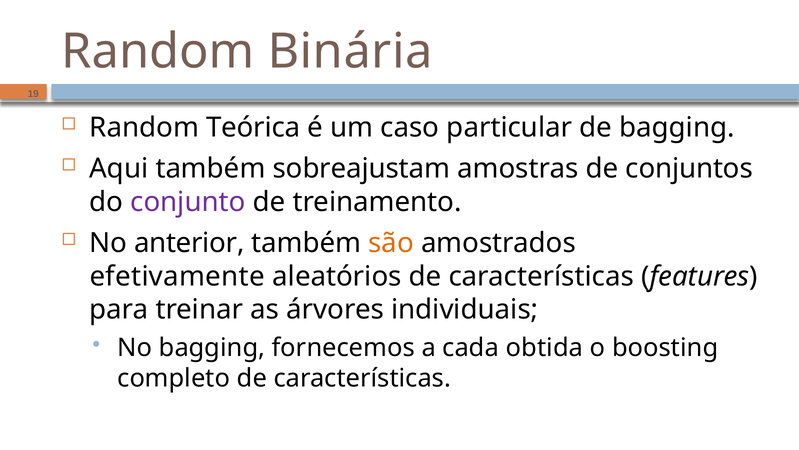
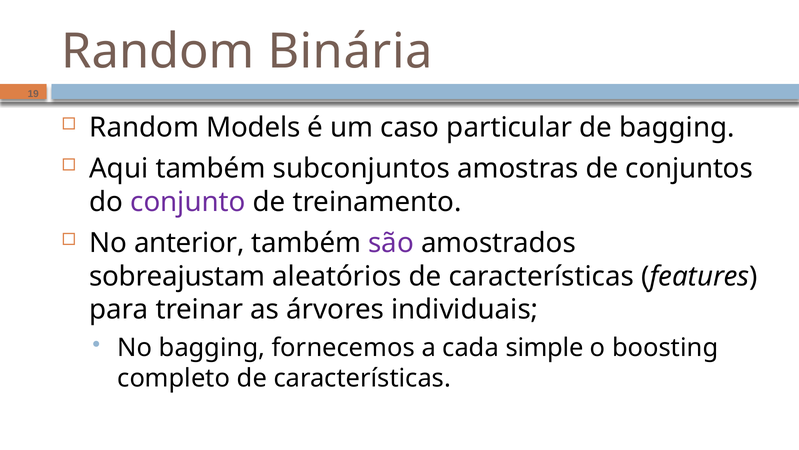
Teórica: Teórica -> Models (253, 127)
sobreajustam: sobreajustam -> subconjuntos (361, 168)
são colour: orange -> purple (391, 243)
efetivamente: efetivamente -> sobreajustam (177, 276)
obtida: obtida -> simple (545, 347)
